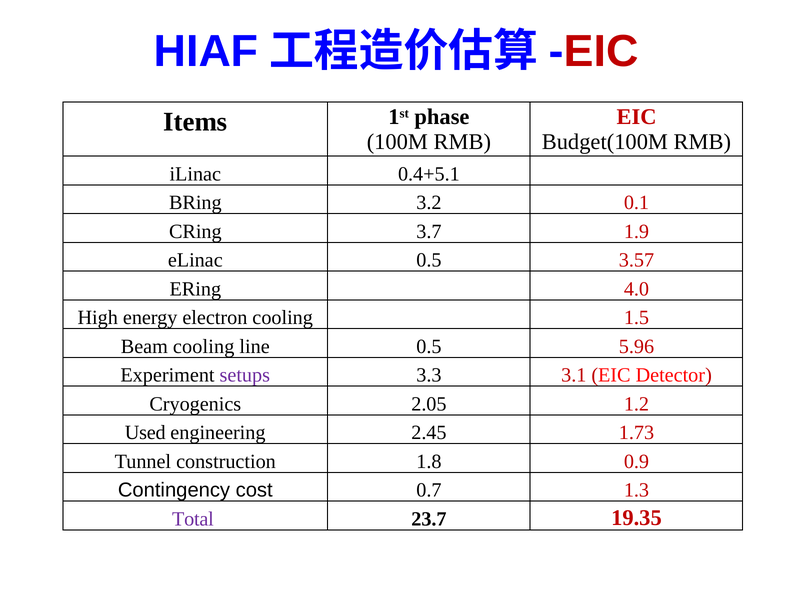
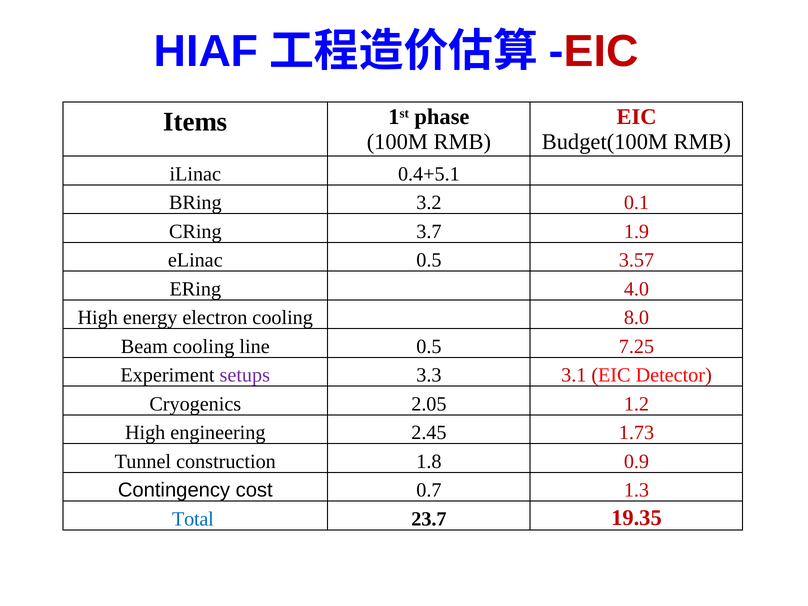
1.5: 1.5 -> 8.0 (636, 318)
5.96: 5.96 -> 7.25 (636, 346)
Used: Used -> High (145, 433)
Total colour: purple -> blue (193, 519)
